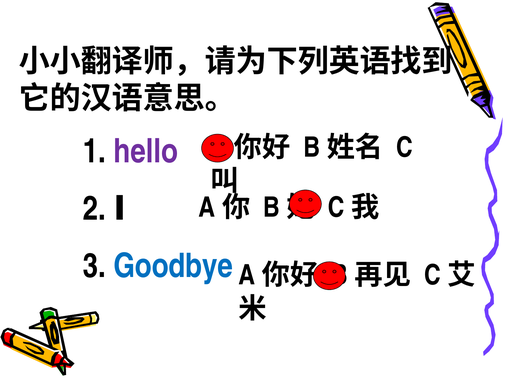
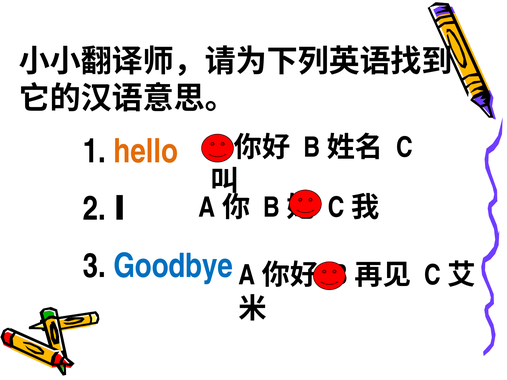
hello colour: purple -> orange (146, 151)
